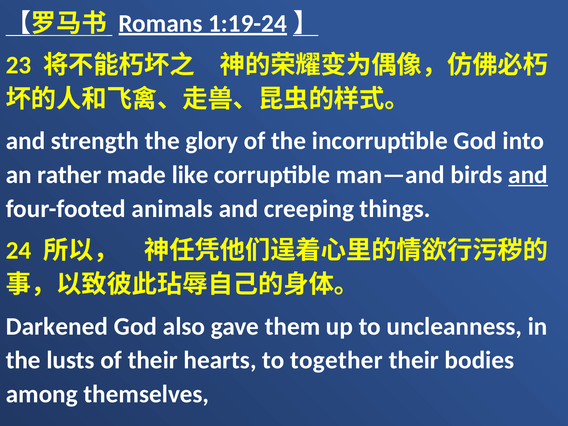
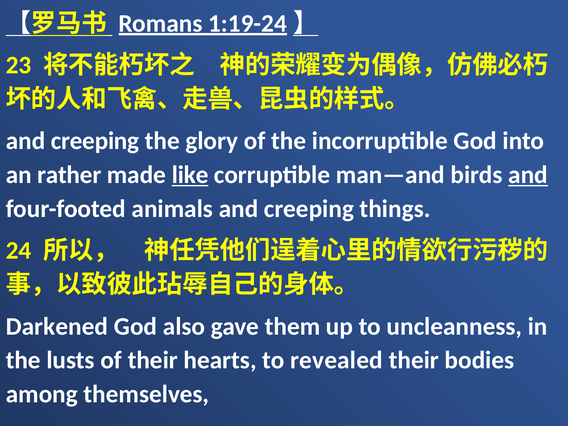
strength: strength -> creeping (95, 141)
like underline: none -> present (190, 175)
together: together -> revealed (336, 360)
